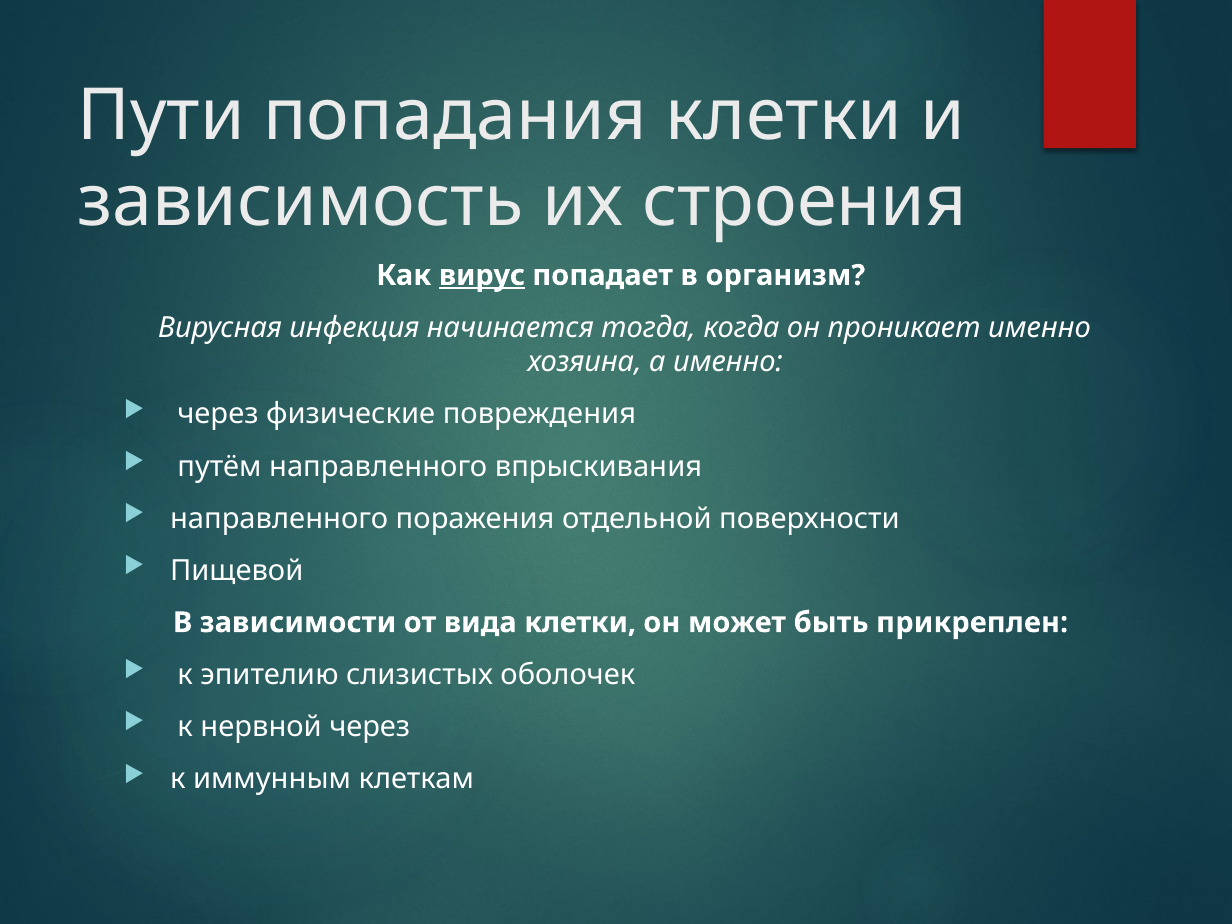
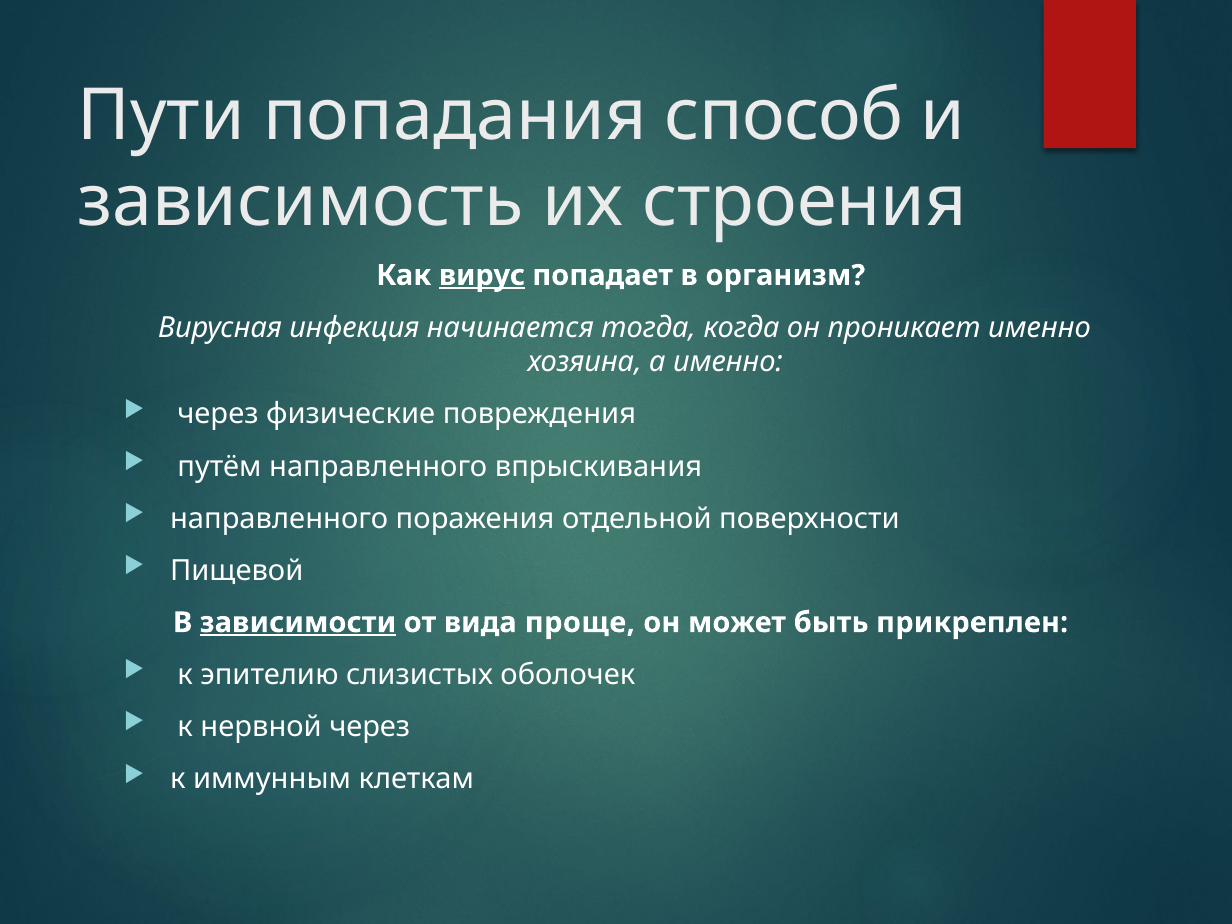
попадания клетки: клетки -> способ (784, 115)
зависимости underline: none -> present (298, 623)
вида клетки: клетки -> проще (580, 623)
